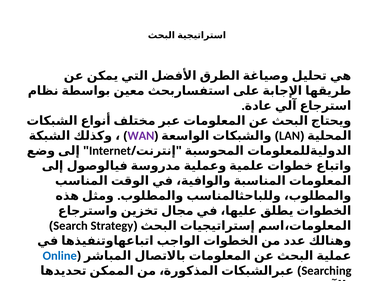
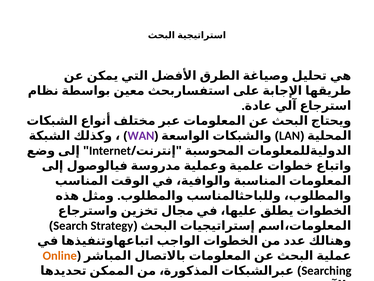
Online colour: blue -> orange (60, 255)
